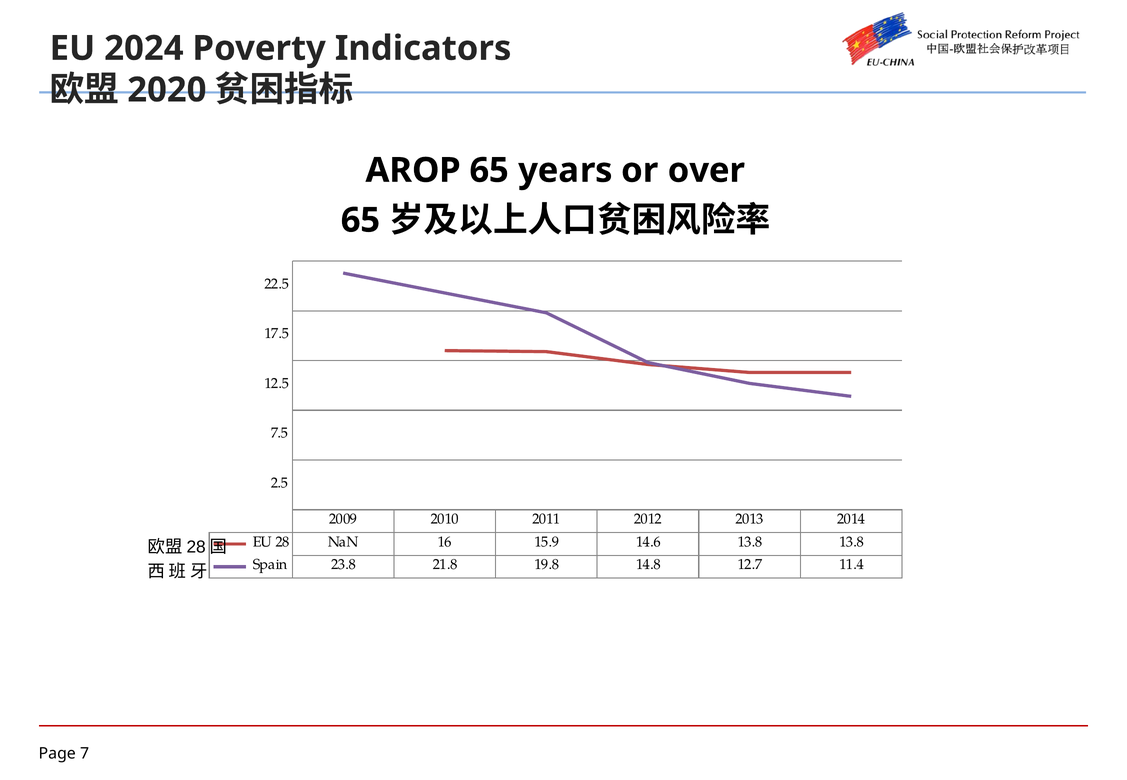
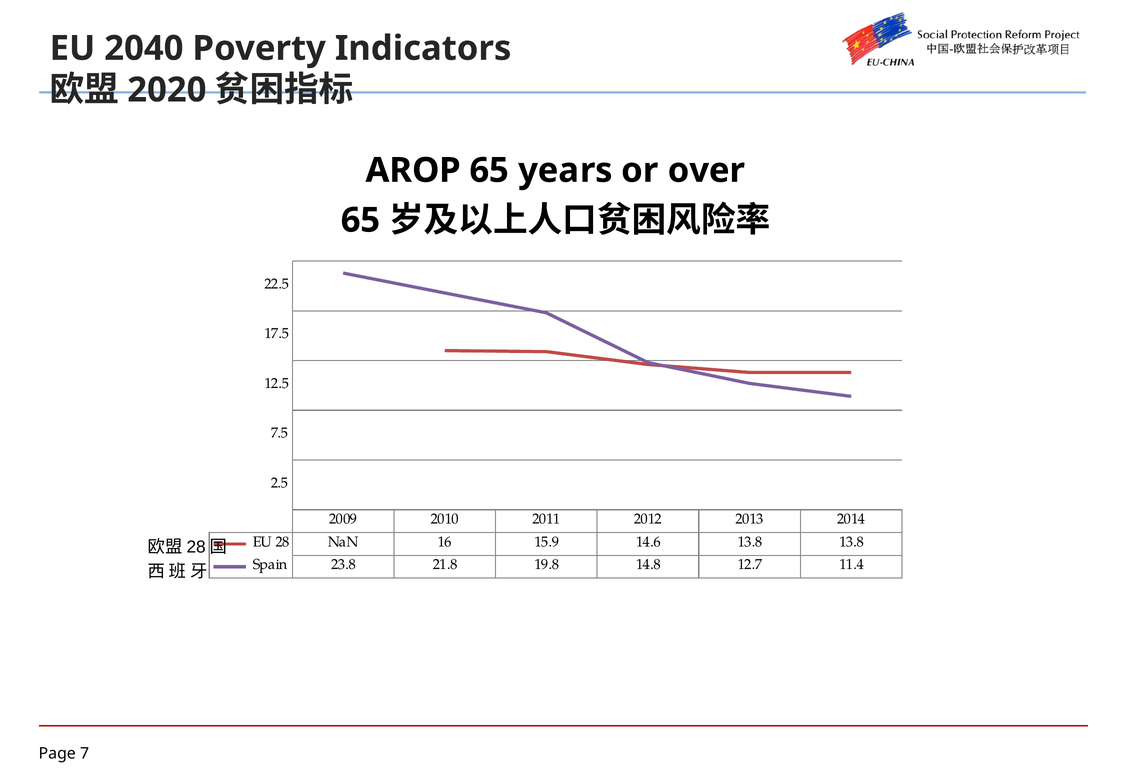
2024: 2024 -> 2040 (144, 48)
